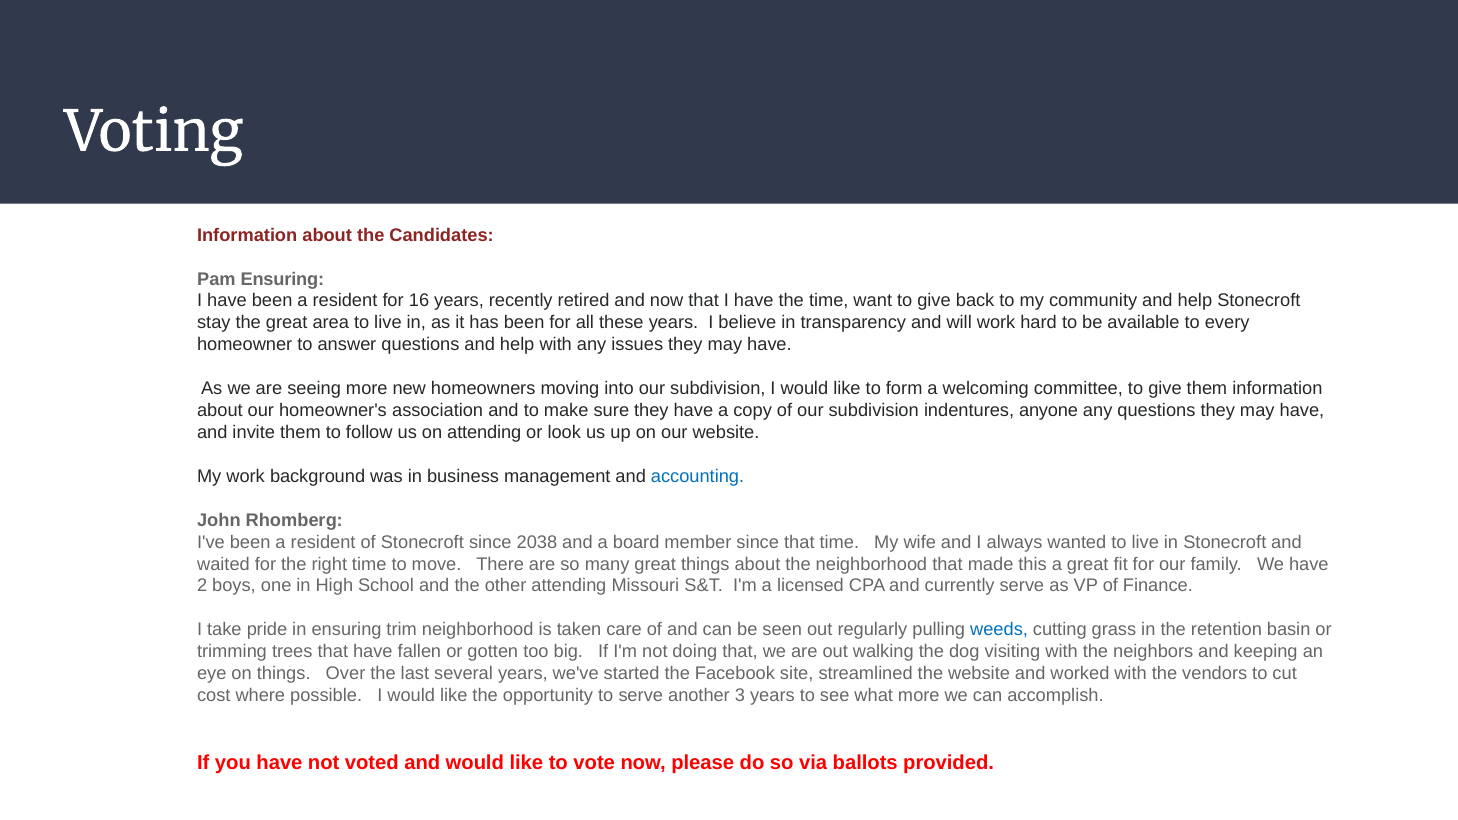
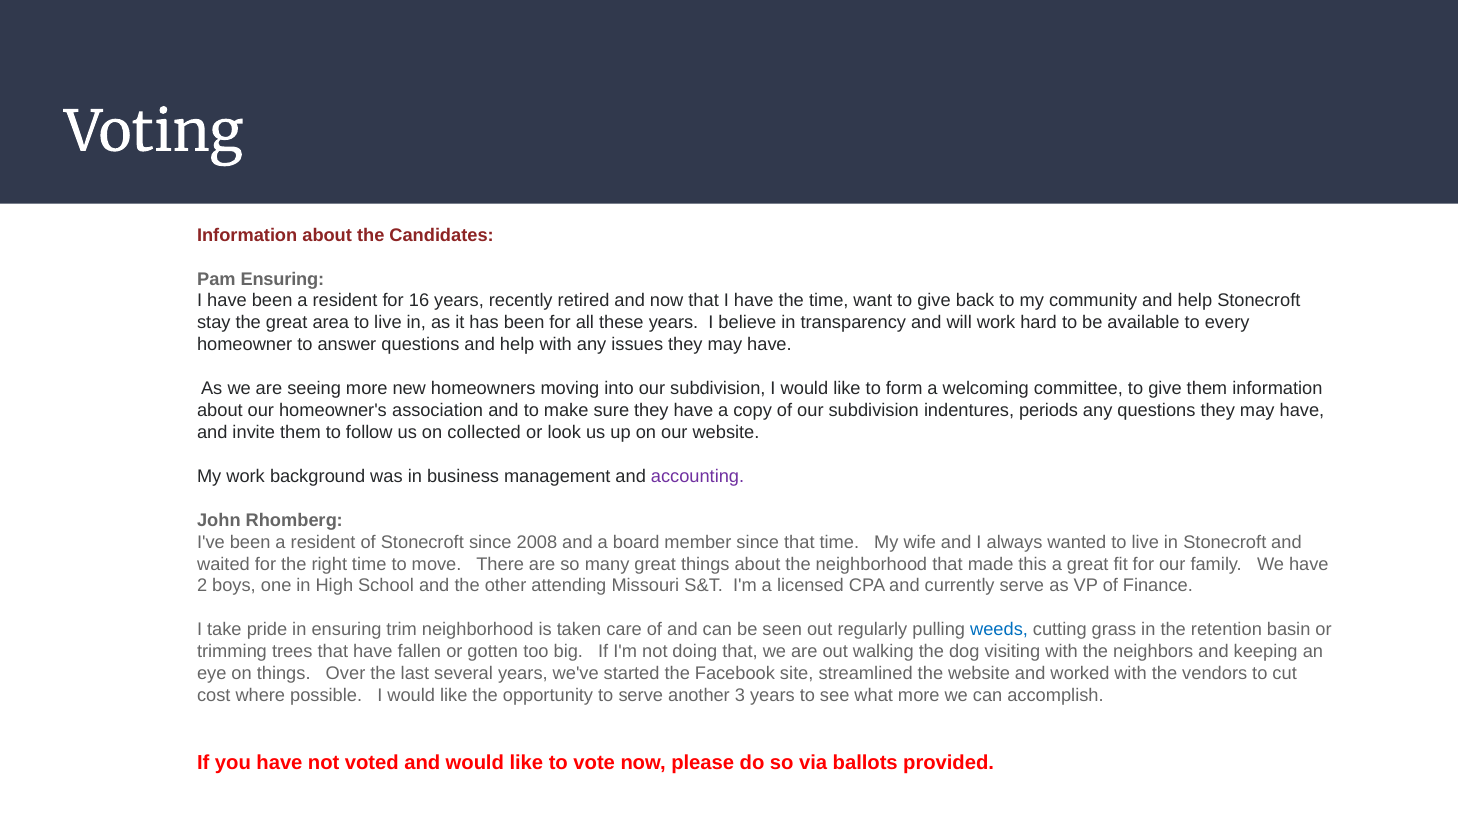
anyone: anyone -> periods (1049, 411)
on attending: attending -> collected (484, 433)
accounting colour: blue -> purple (698, 476)
2038: 2038 -> 2008 (537, 542)
